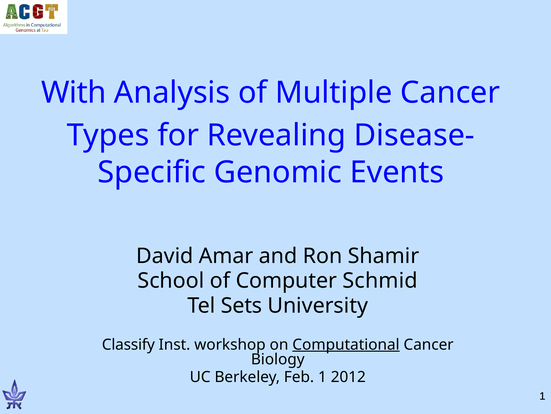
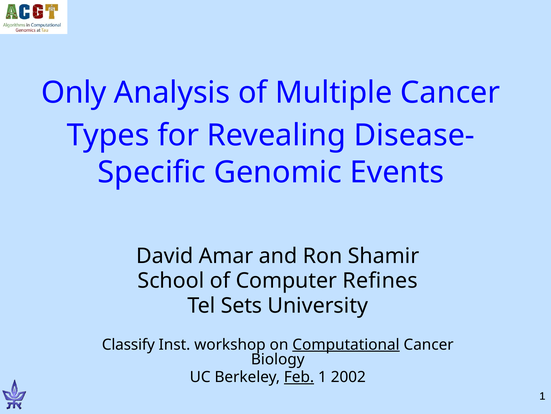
With: With -> Only (74, 92)
Schmid: Schmid -> Refines (380, 280)
Feb underline: none -> present (299, 376)
2012: 2012 -> 2002 (348, 376)
